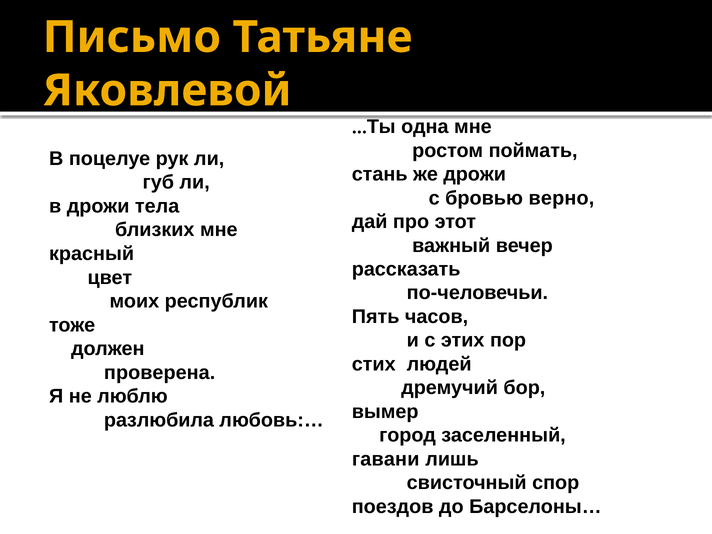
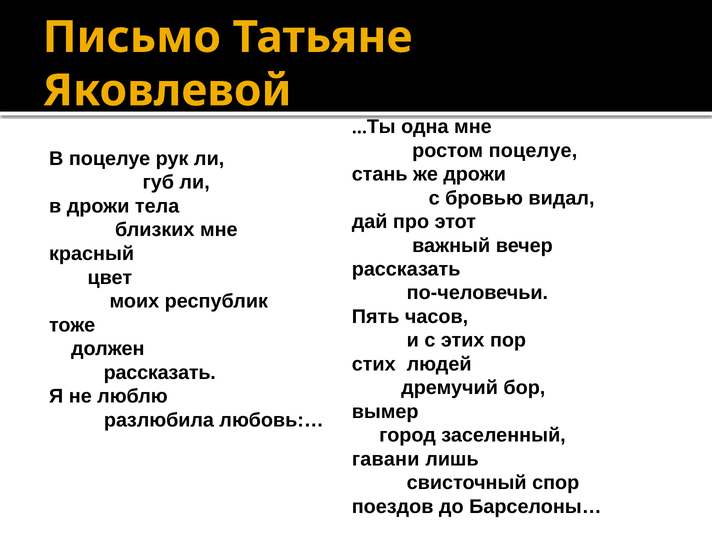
ростом поймать: поймать -> поцелуе (533, 151)
верно: верно -> видал (562, 198)
проверена: проверена -> рассказать (160, 373)
